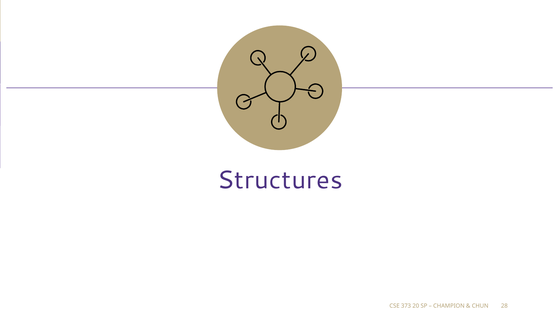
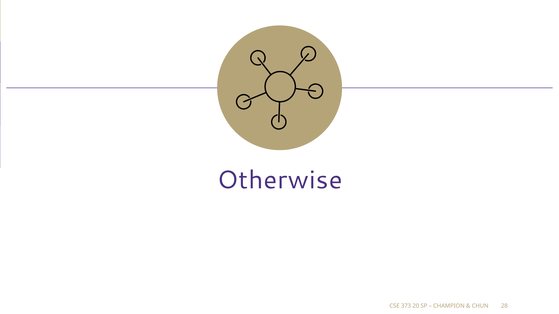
Structures: Structures -> Otherwise (280, 180)
